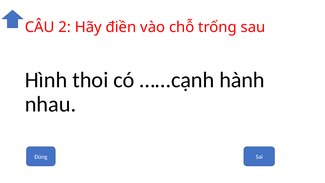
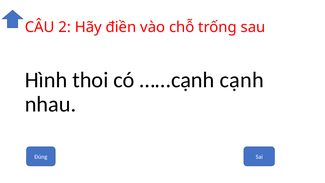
hành: hành -> cạnh (242, 80)
